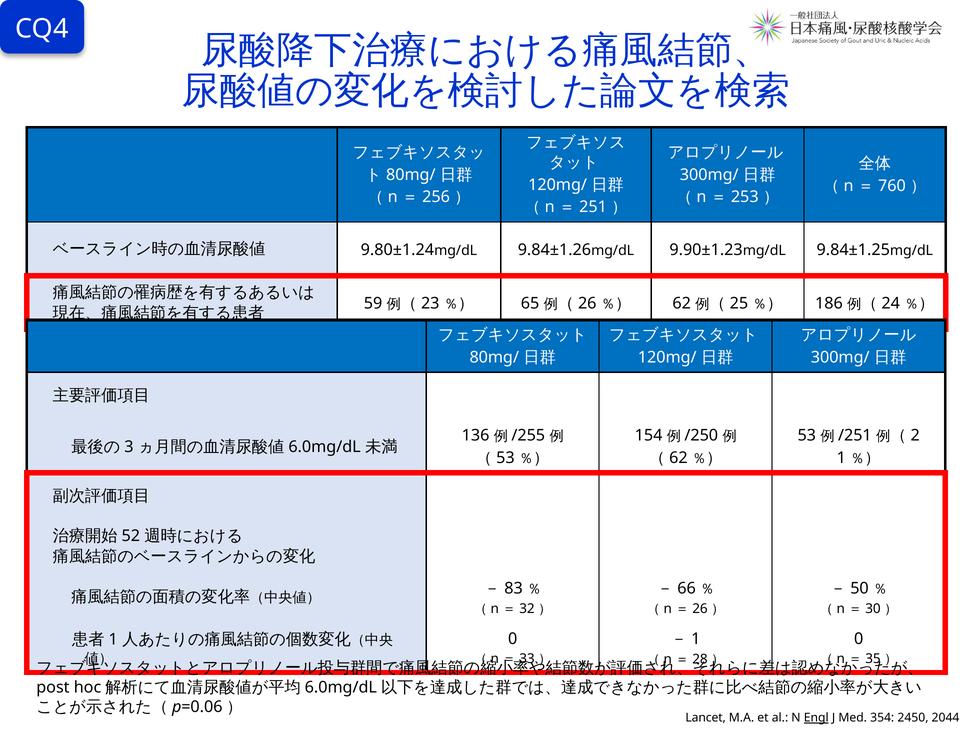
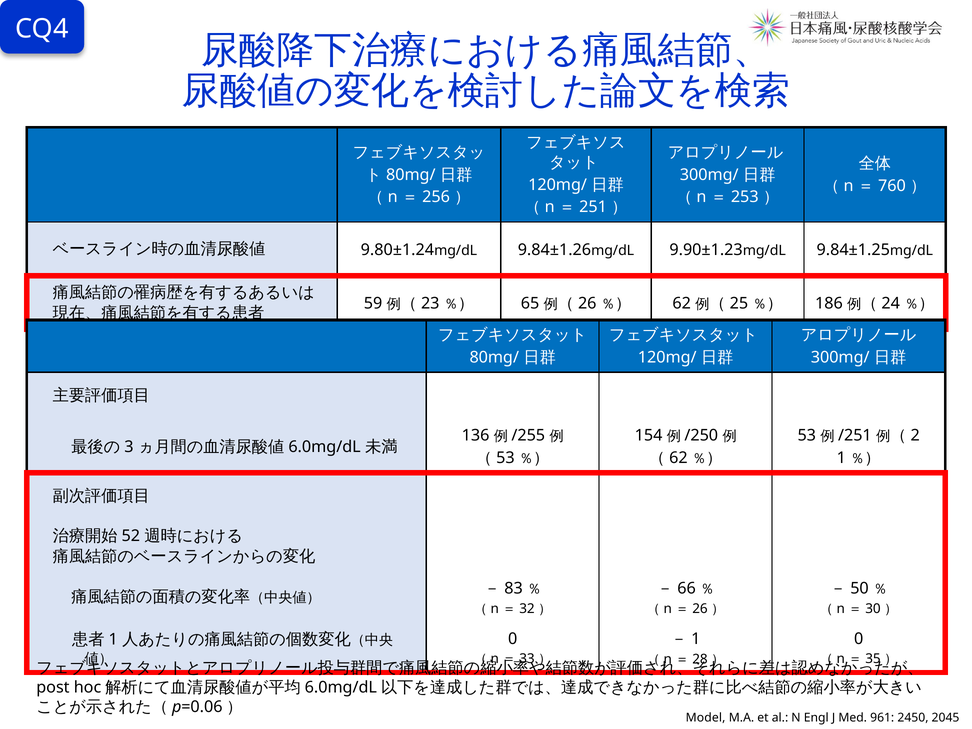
Lancet: Lancet -> Model (706, 718)
Engl underline: present -> none (816, 718)
354: 354 -> 961 (882, 718)
2044: 2044 -> 2045 (946, 718)
